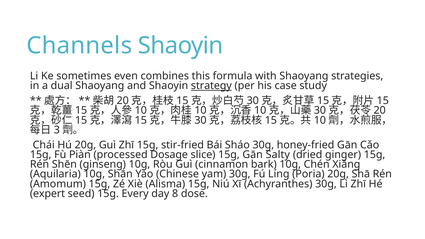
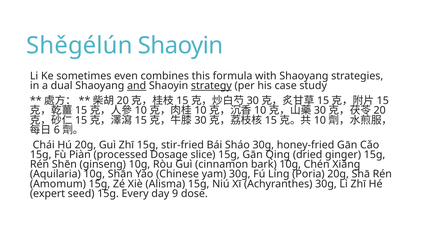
Channels: Channels -> Shěgélún (79, 46)
and underline: none -> present (137, 86)
3: 3 -> 6 (57, 130)
Salty: Salty -> Qing (278, 155)
8: 8 -> 9 (175, 194)
